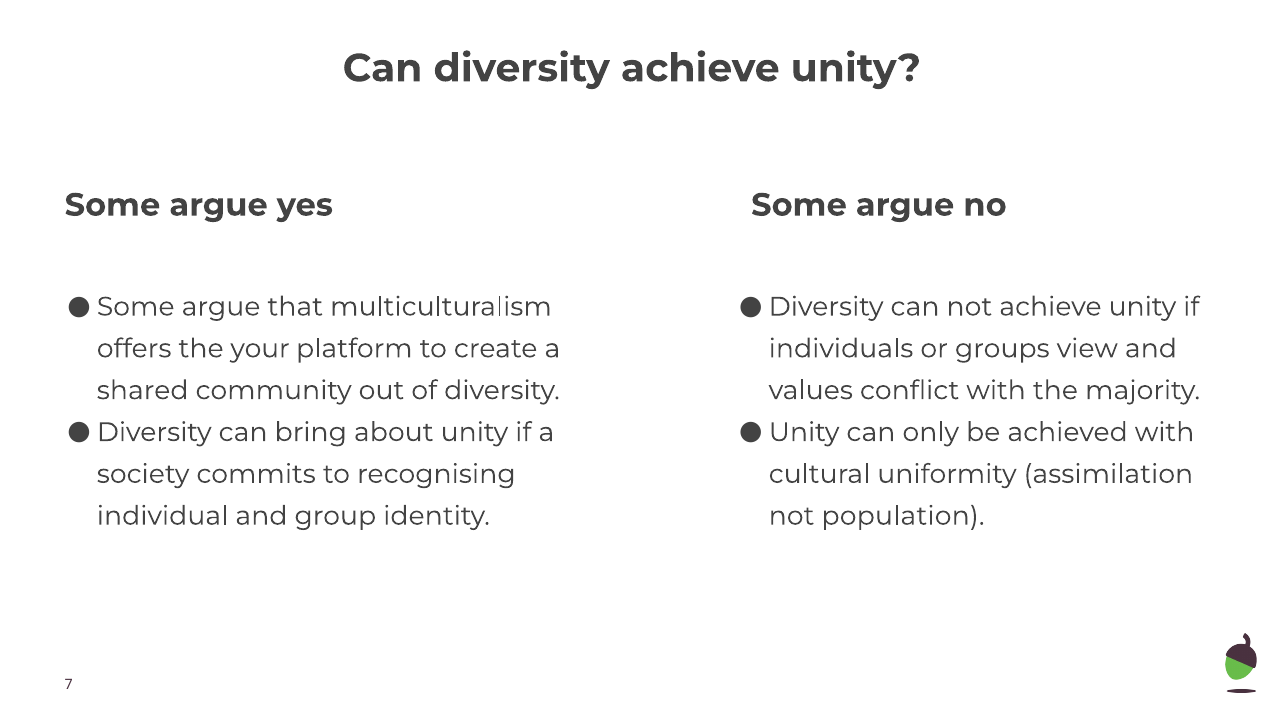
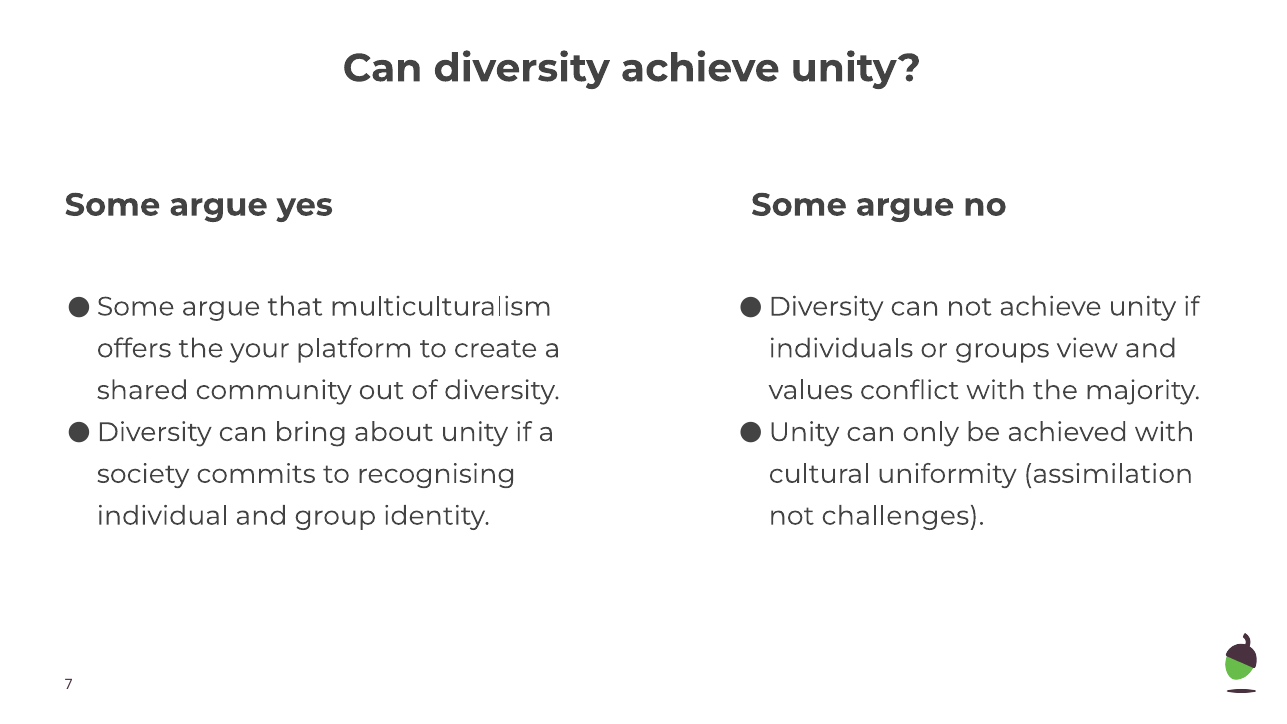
population: population -> challenges (903, 516)
